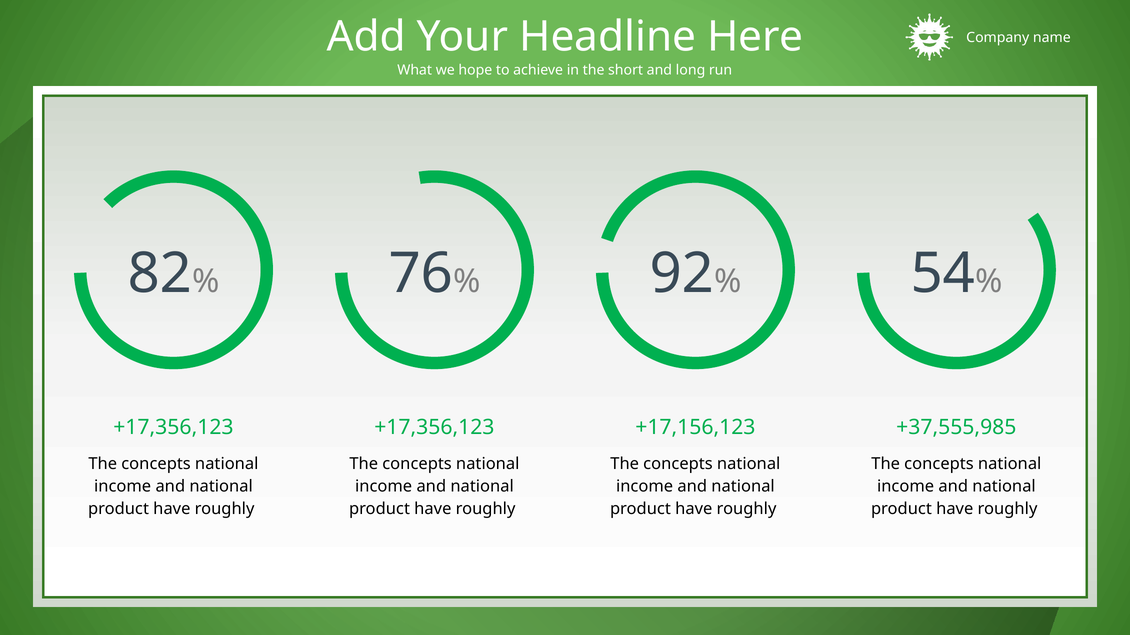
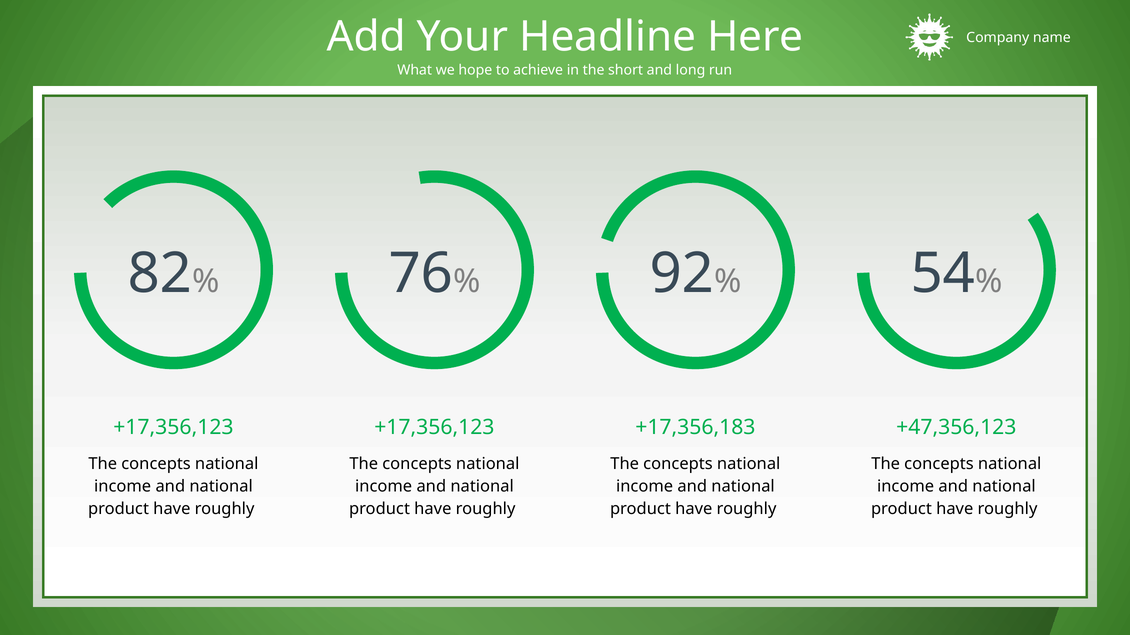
+17,156,123: +17,156,123 -> +17,356,183 (695, 428)
+37,555,985: +37,555,985 -> +47,356,123 (956, 428)
